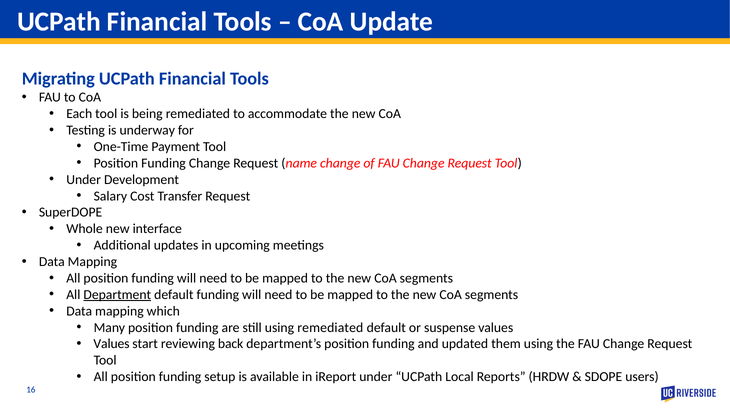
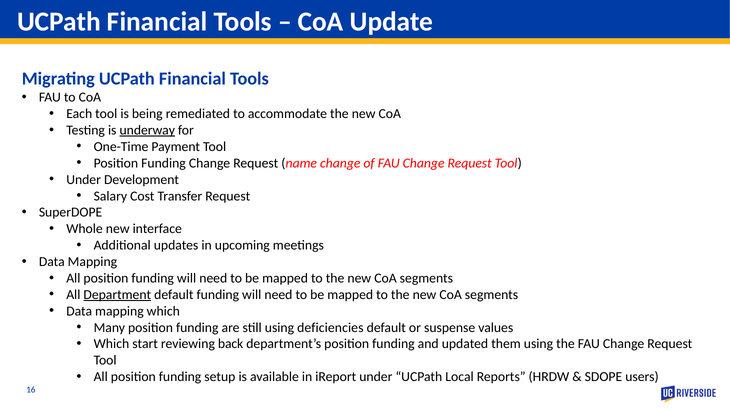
underway underline: none -> present (147, 130)
using remediated: remediated -> deficiencies (330, 327)
Values: Values -> Which (111, 344)
